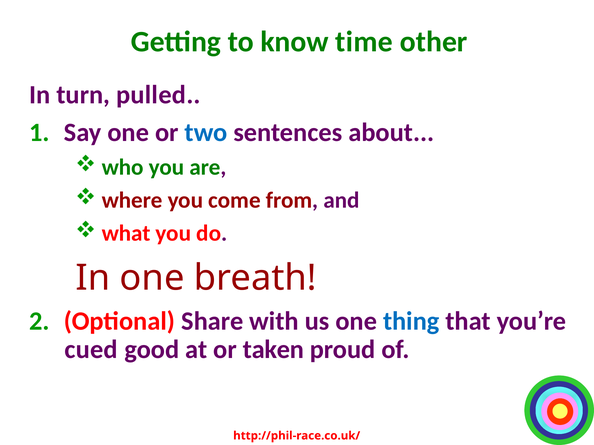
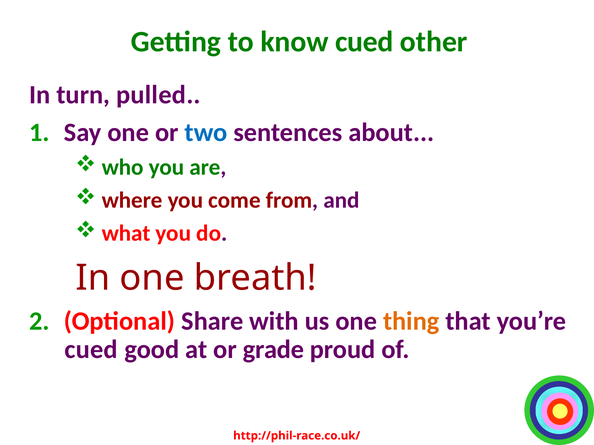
know time: time -> cued (364, 42)
thing colour: blue -> orange (411, 321)
taken: taken -> grade (273, 350)
